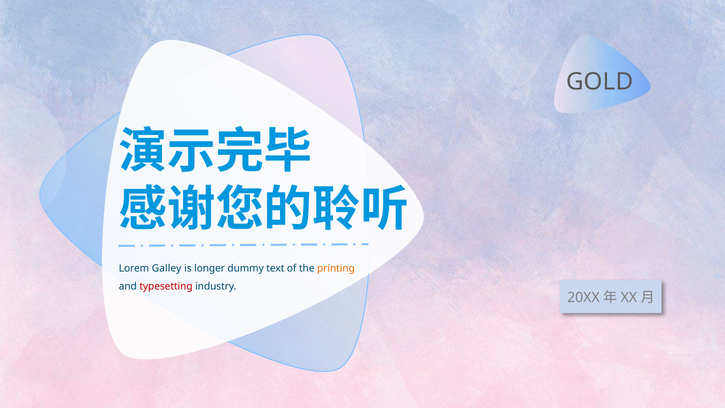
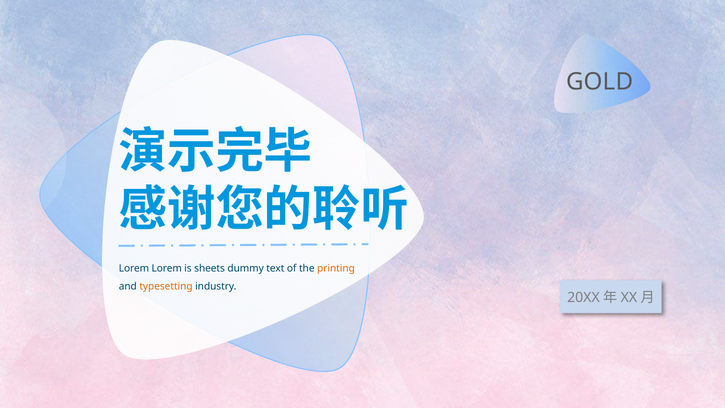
Lorem Galley: Galley -> Lorem (167, 268)
longer: longer -> sheets (210, 268)
typesetting colour: red -> orange (166, 287)
